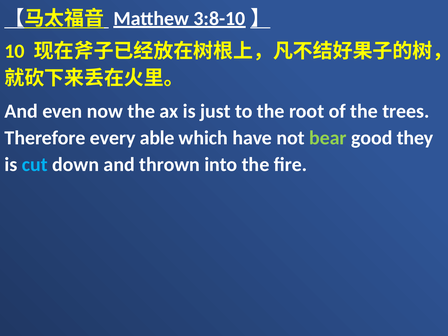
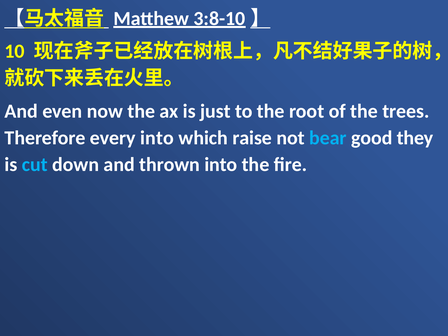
every able: able -> into (157, 138)
have: have -> raise (252, 138)
bear colour: light green -> light blue (328, 138)
